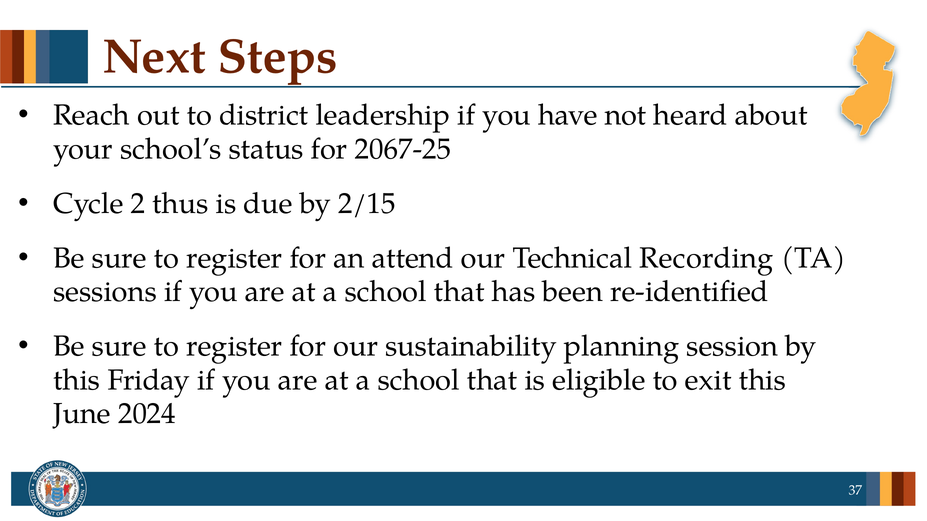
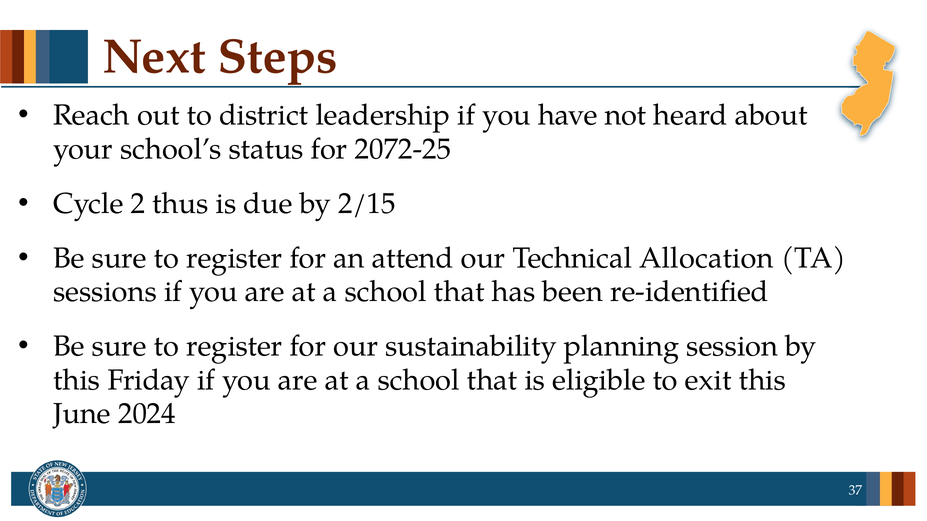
2067-25: 2067-25 -> 2072-25 (403, 149)
Recording: Recording -> Allocation (706, 258)
